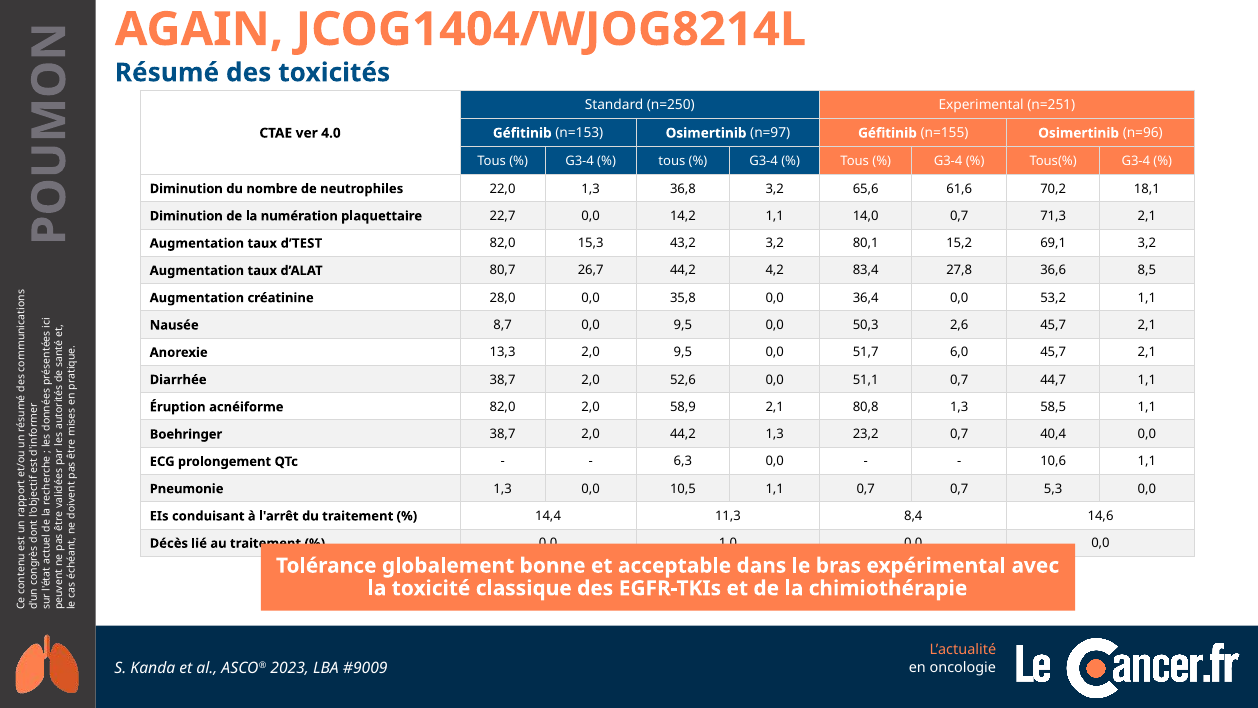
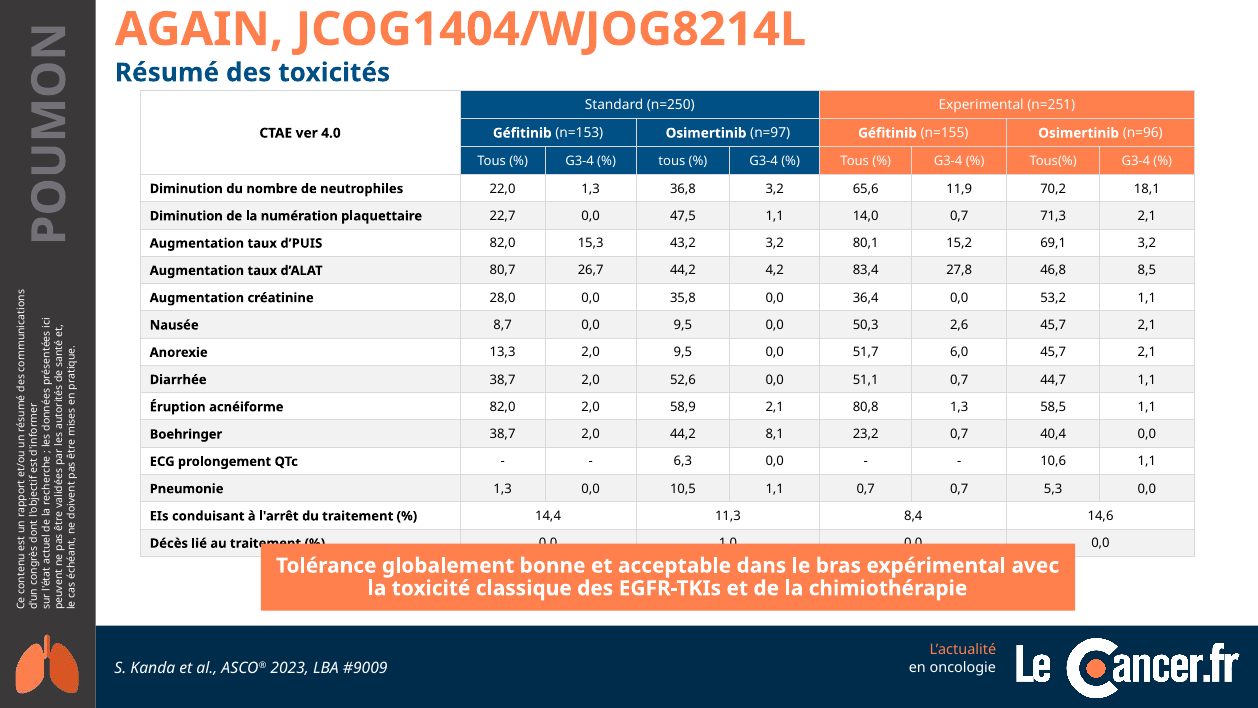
61,6: 61,6 -> 11,9 (959, 189)
14,2: 14,2 -> 47,5 (683, 216)
d’TEST: d’TEST -> d’PUIS (301, 243)
36,6: 36,6 -> 46,8 (1053, 270)
44,2 1,3: 1,3 -> 8,1 (775, 434)
